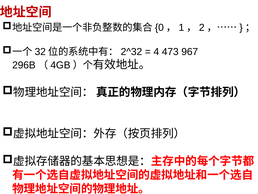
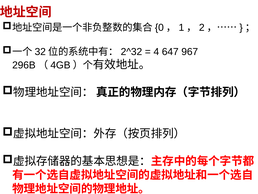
473: 473 -> 647 (170, 52)
